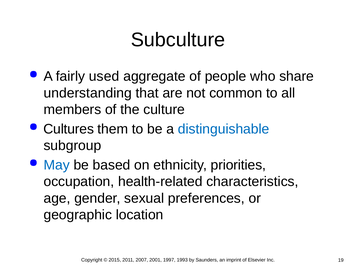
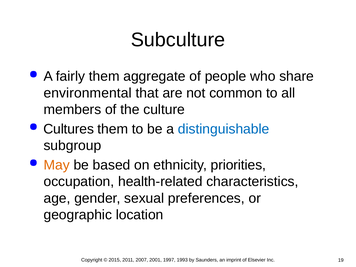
fairly used: used -> them (104, 76)
understanding: understanding -> environmental (88, 93)
May colour: blue -> orange (57, 165)
